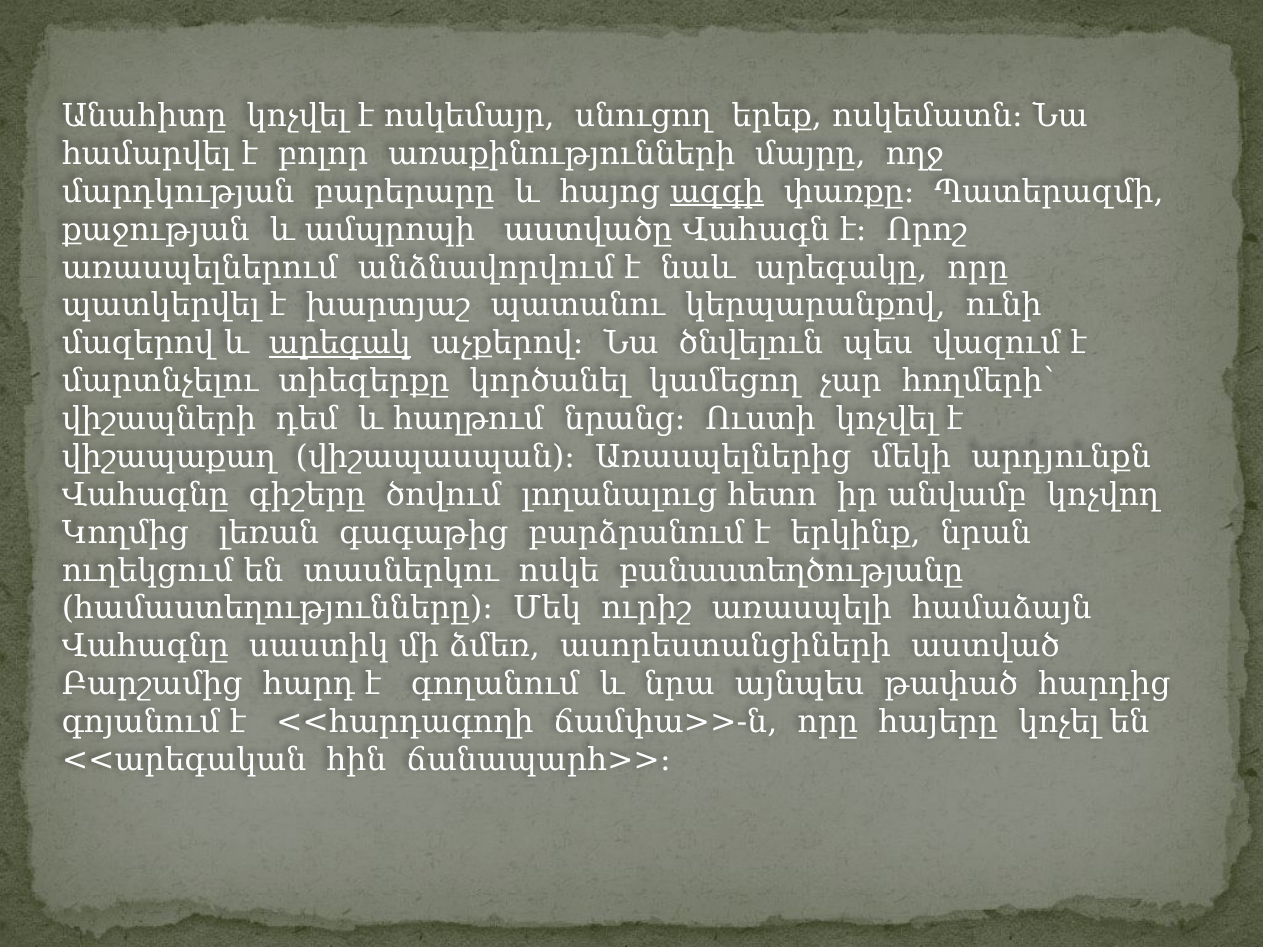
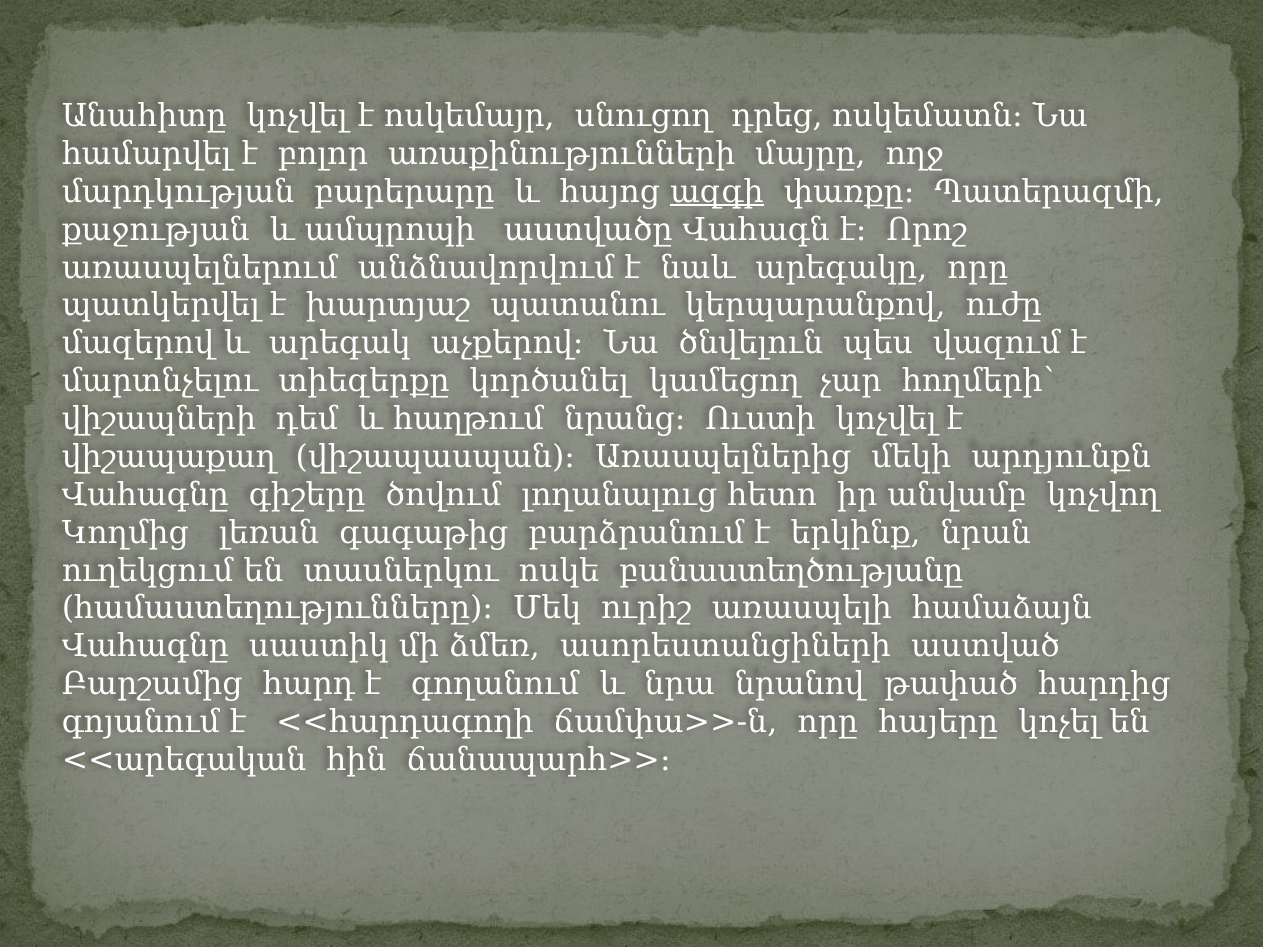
երեք: երեք -> դրեց (777, 116)
ունի: ունի -> ուժը (1004, 306)
արեգակ underline: present -> none (340, 343)
այնպես: այնպես -> նրանով (800, 684)
